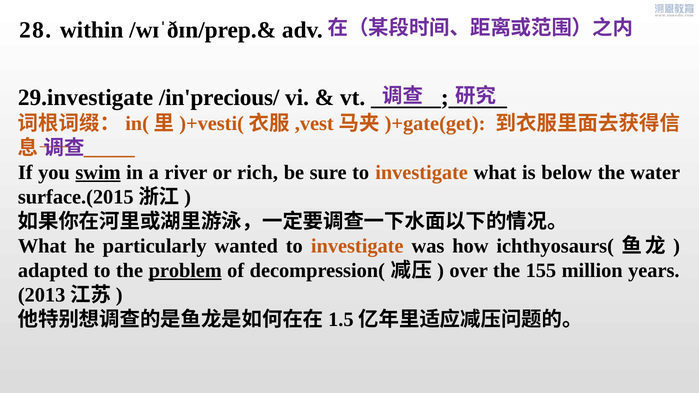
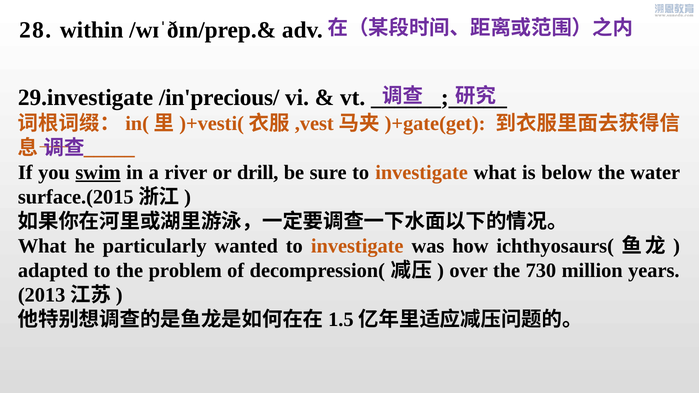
rich: rich -> drill (258, 173)
problem underline: present -> none (185, 271)
155: 155 -> 730 (541, 271)
